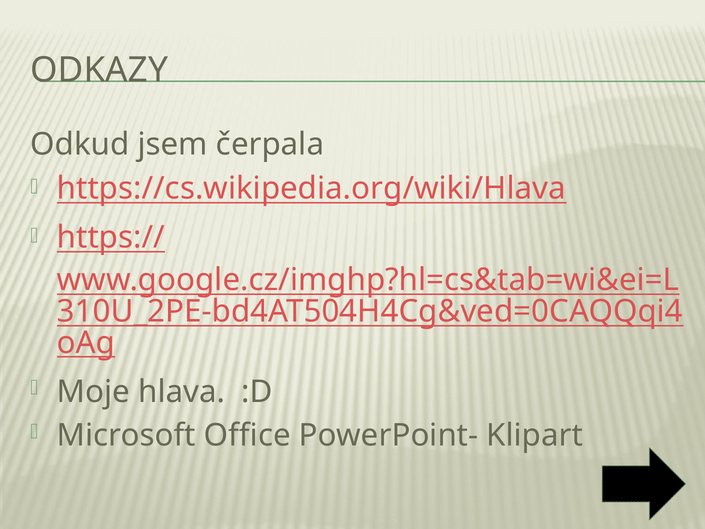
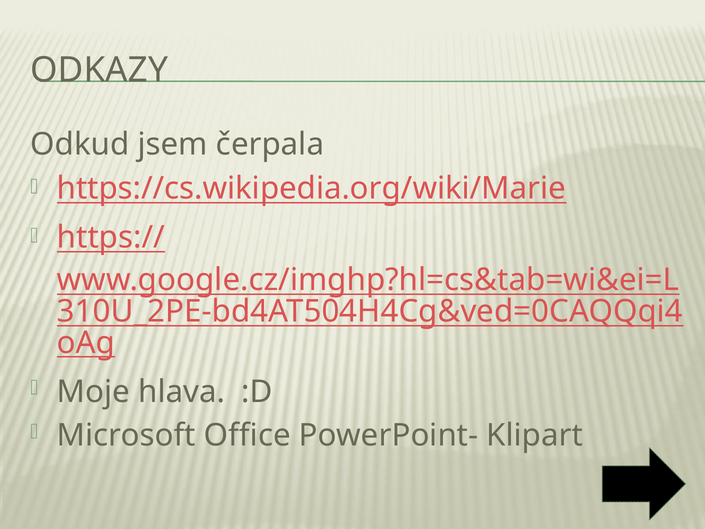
https://cs.wikipedia.org/wiki/Hlava: https://cs.wikipedia.org/wiki/Hlava -> https://cs.wikipedia.org/wiki/Marie (311, 188)
